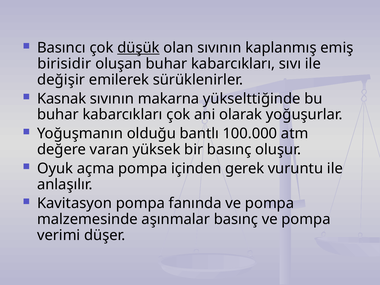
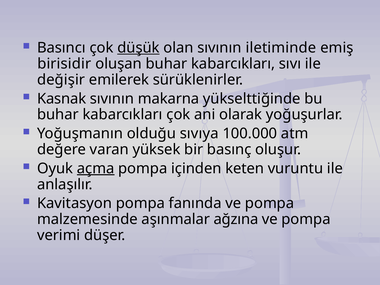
kaplanmış: kaplanmış -> iletiminde (281, 48)
bantlı: bantlı -> sıvıya (199, 134)
açma underline: none -> present (96, 168)
gerek: gerek -> keten (245, 168)
aşınmalar basınç: basınç -> ağzına (236, 219)
